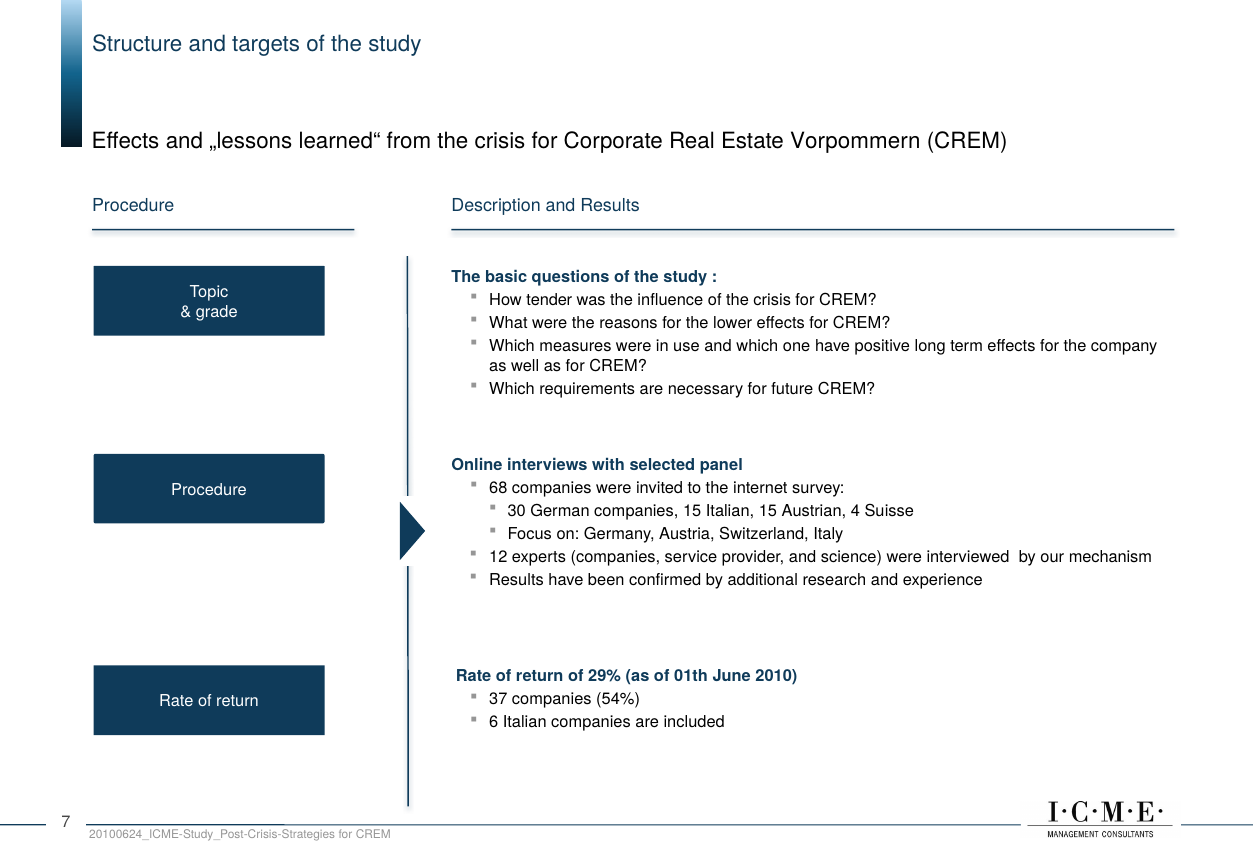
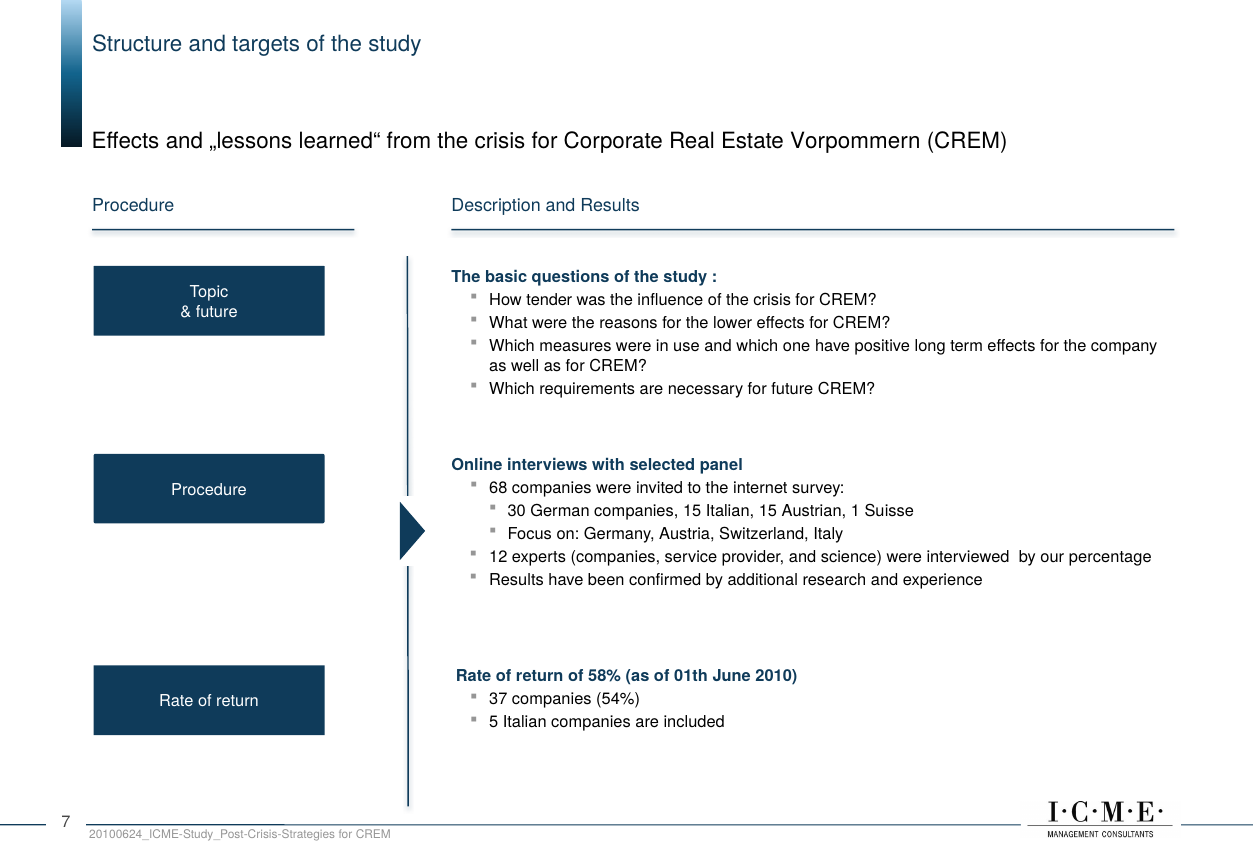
grade: grade -> future (217, 311)
4: 4 -> 1 (855, 510)
mechanism: mechanism -> percentage (1110, 556)
29%: 29% -> 58% (605, 676)
6: 6 -> 5 (494, 722)
